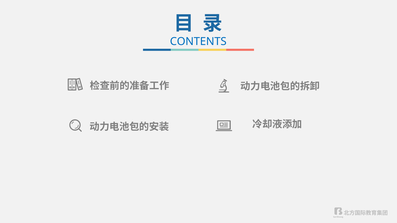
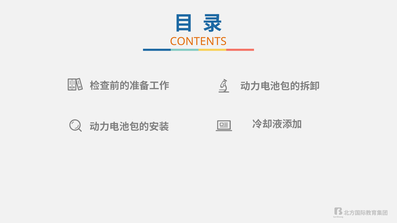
CONTENTS colour: blue -> orange (198, 42)
